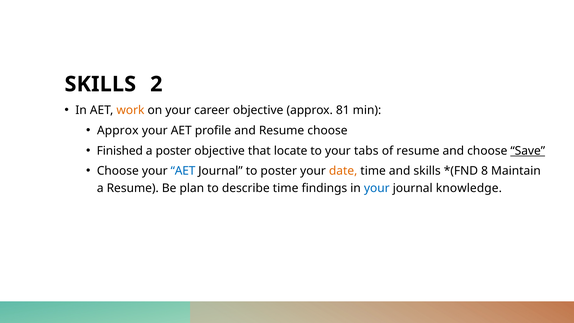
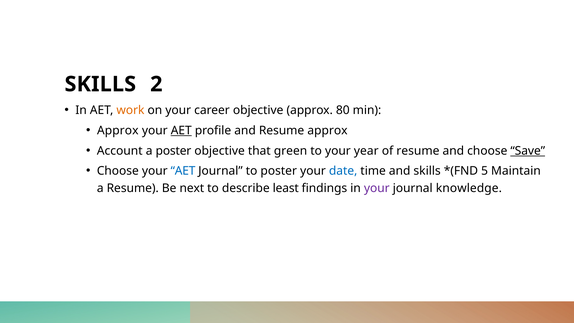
81: 81 -> 80 (343, 110)
AET underline: none -> present (181, 131)
Resume choose: choose -> approx (327, 131)
Finished: Finished -> Account (120, 151)
locate: locate -> green (291, 151)
tabs: tabs -> year (366, 151)
date colour: orange -> blue (343, 171)
8: 8 -> 5 (485, 171)
plan: plan -> next (192, 188)
describe time: time -> least (286, 188)
your colour: blue -> purple (377, 188)
